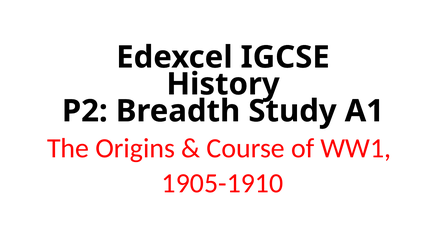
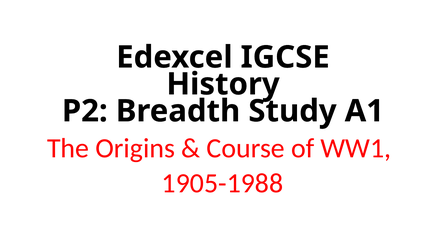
1905-1910: 1905-1910 -> 1905-1988 (222, 183)
